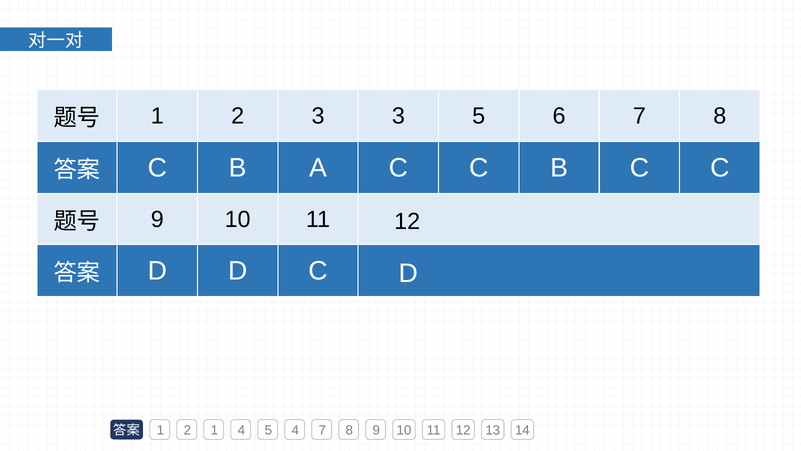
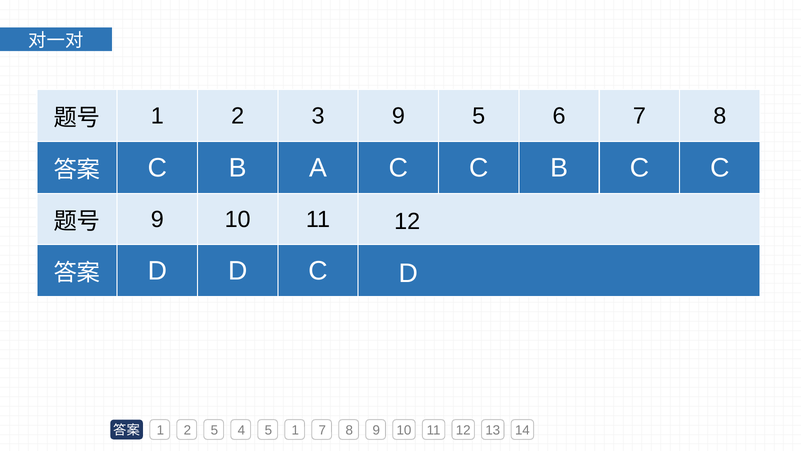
3 3: 3 -> 9 (398, 116)
2 1: 1 -> 5 (214, 430)
5 4: 4 -> 1 (295, 430)
